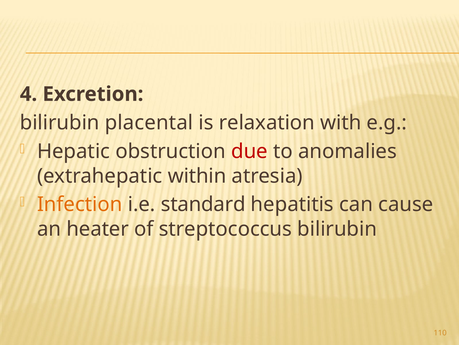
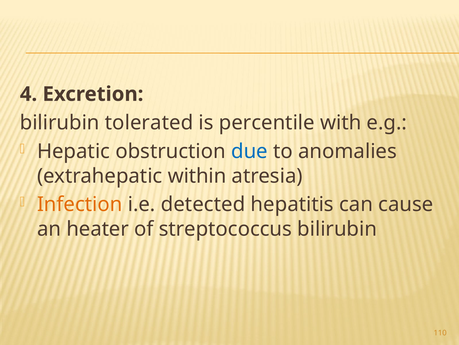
placental: placental -> tolerated (149, 123)
relaxation: relaxation -> percentile (267, 123)
due colour: red -> blue (249, 151)
standard: standard -> detected (203, 204)
